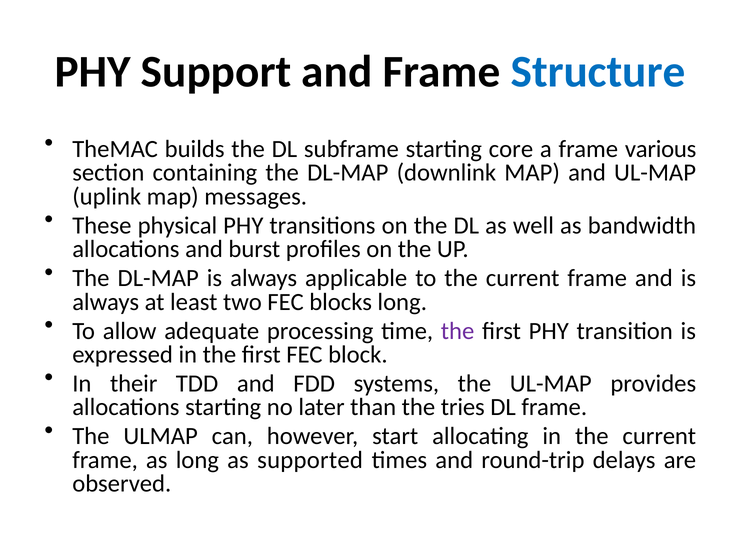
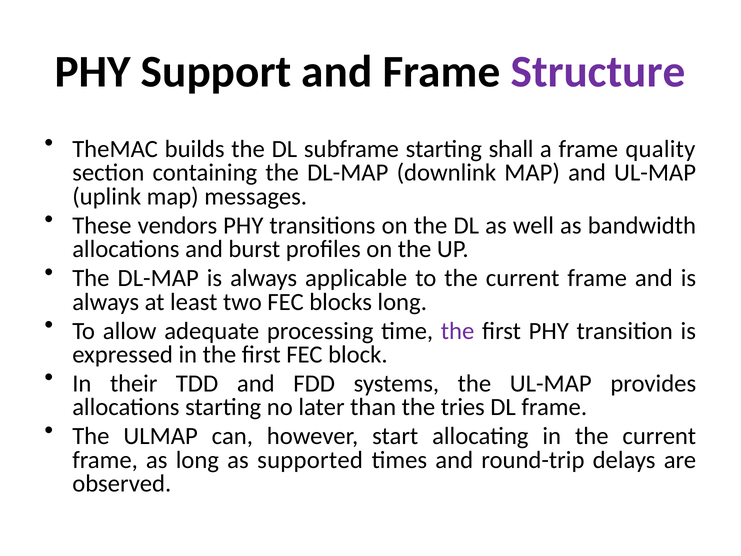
Structure colour: blue -> purple (598, 72)
core: core -> shall (511, 149)
various: various -> quality (660, 149)
physical: physical -> vendors (177, 225)
